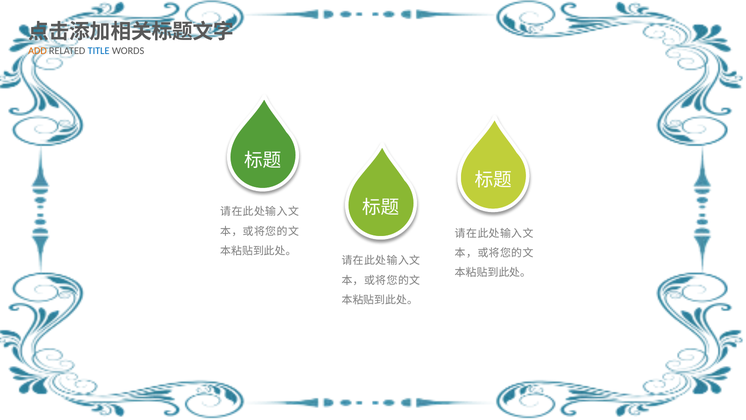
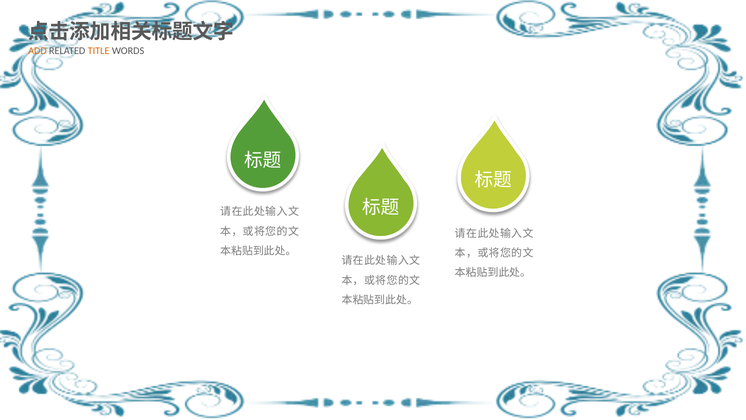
TITLE colour: blue -> orange (99, 51)
